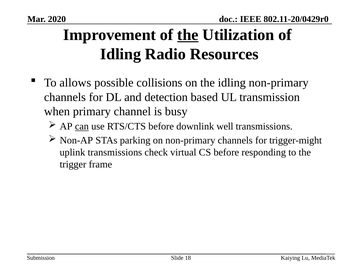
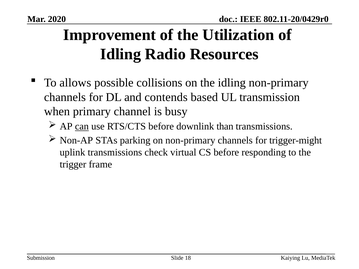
the underline: present -> none (188, 35)
detection: detection -> contends (166, 97)
well: well -> than (225, 127)
